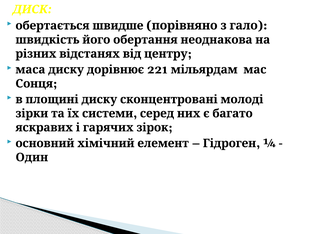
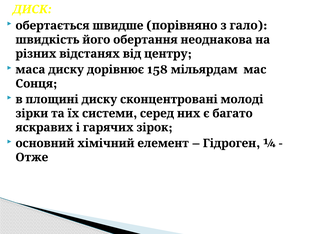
221: 221 -> 158 (157, 69)
Один: Один -> Отже (32, 157)
